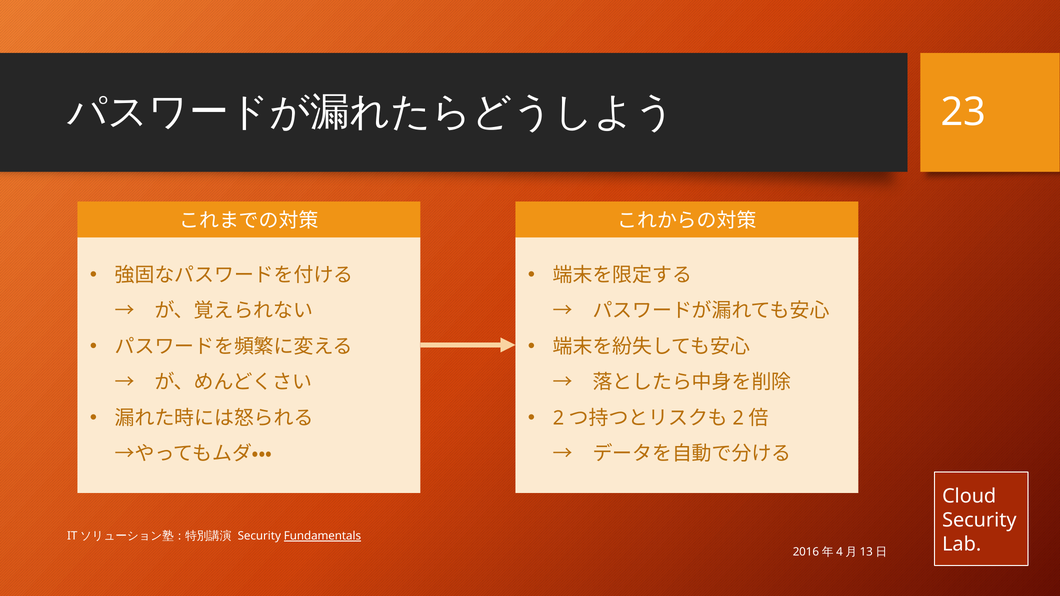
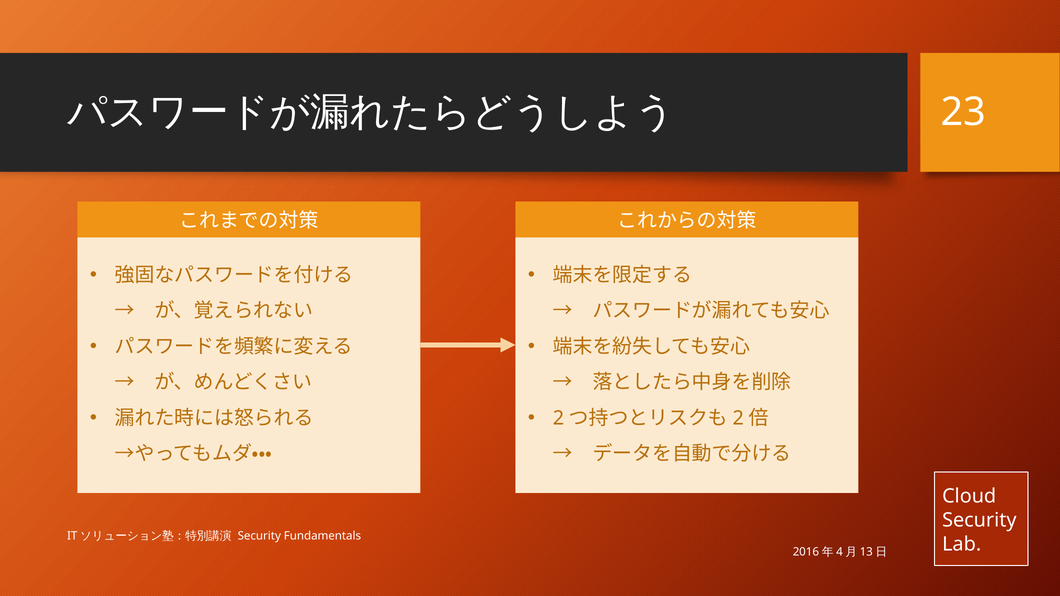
Fundamentals underline: present -> none (322, 536)
